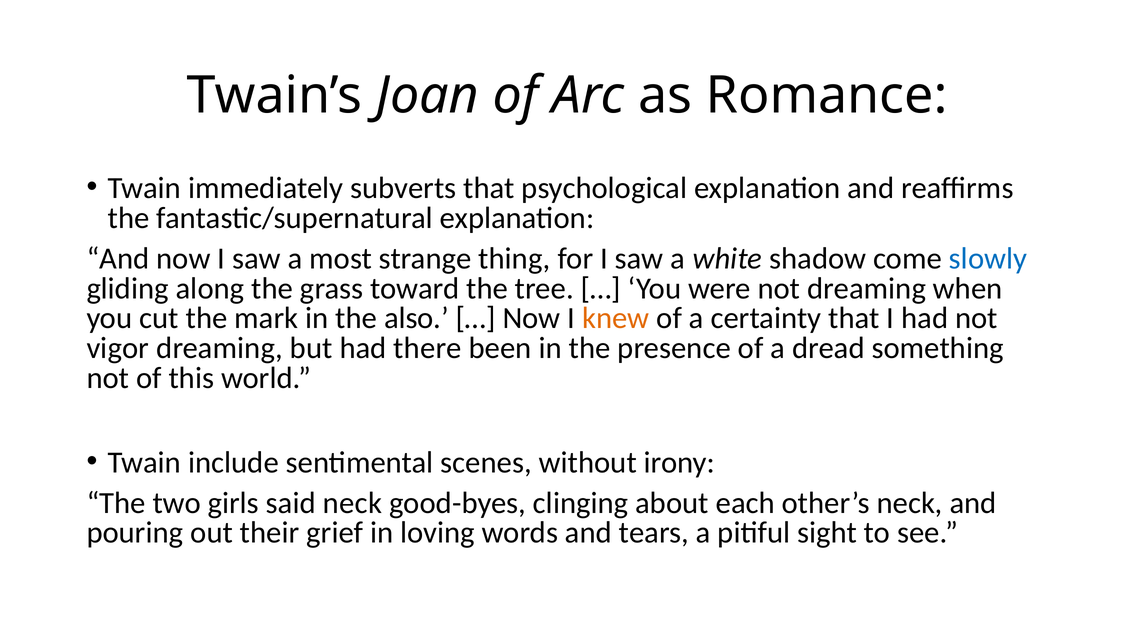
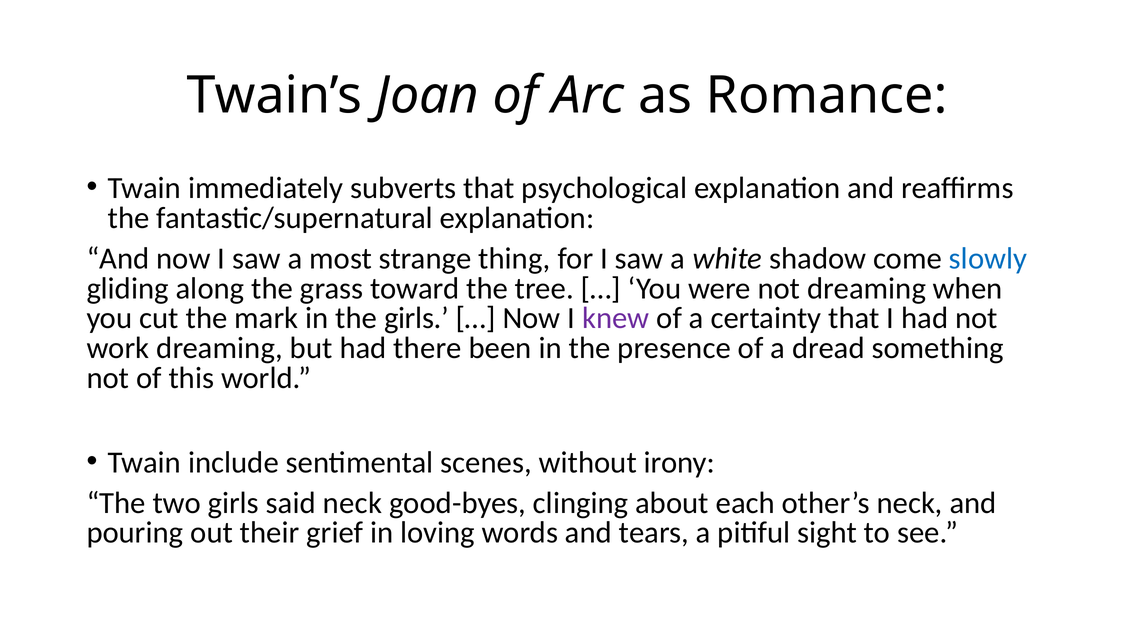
the also: also -> girls (416, 318)
knew colour: orange -> purple (616, 318)
vigor: vigor -> work (118, 348)
